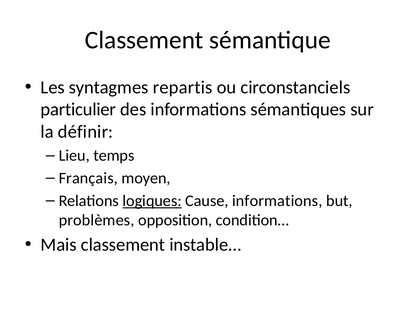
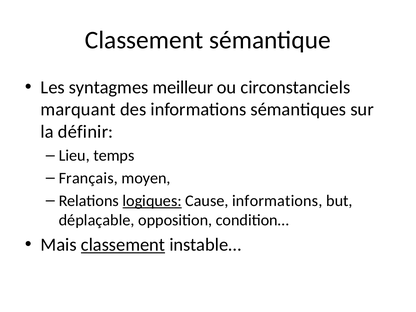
repartis: repartis -> meilleur (183, 87)
particulier: particulier -> marquant (78, 109)
problèmes: problèmes -> déplaçable (97, 220)
classement underline: none -> present (123, 245)
